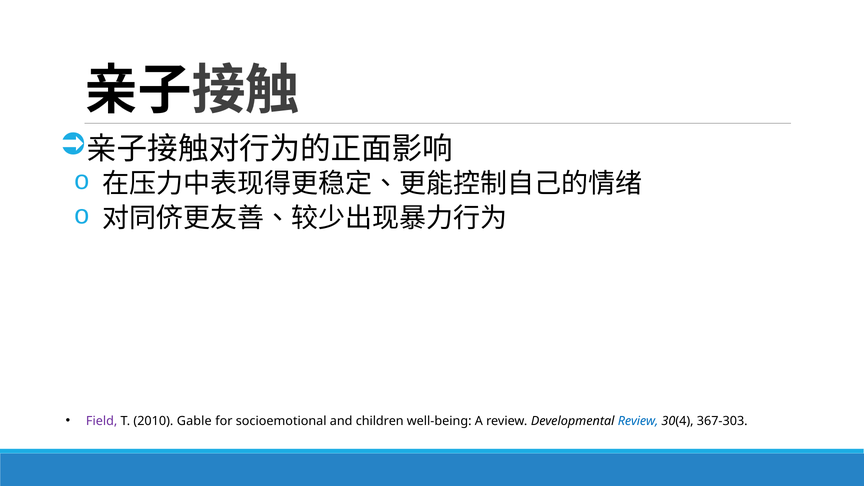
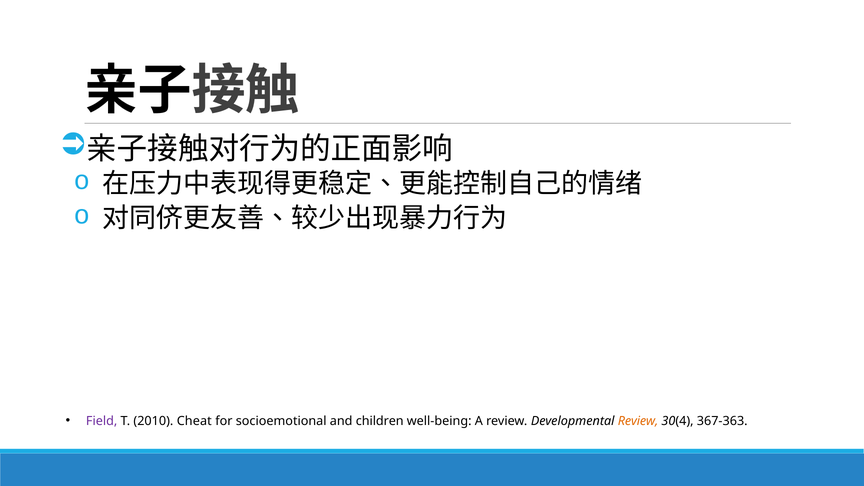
Gable: Gable -> Cheat (194, 421)
Review colour: blue -> orange (638, 421)
367-303: 367-303 -> 367-363 (722, 421)
